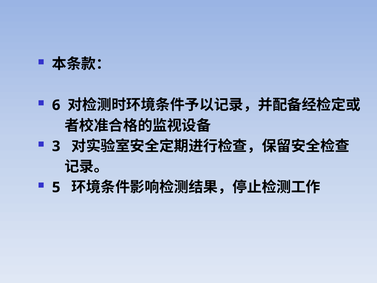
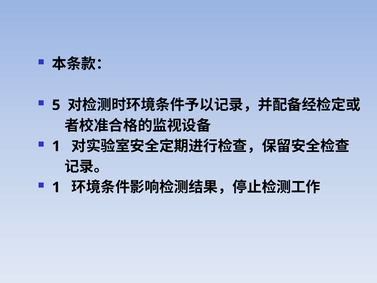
6: 6 -> 5 (56, 105)
3: 3 -> 1 (56, 146)
5: 5 -> 1 (56, 187)
